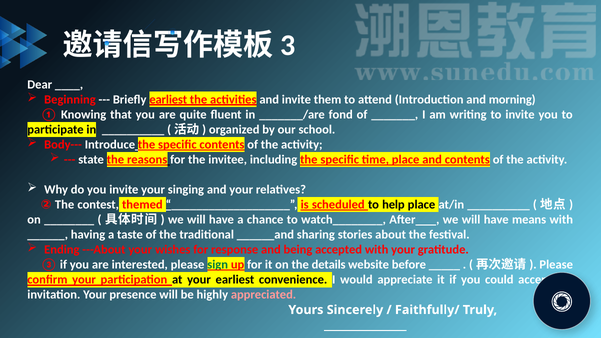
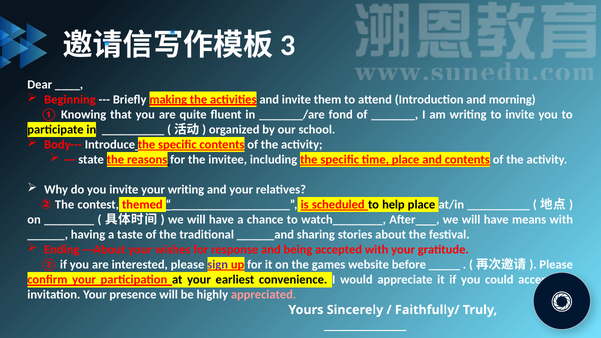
Briefly earliest: earliest -> making (168, 99)
your singing: singing -> writing (186, 190)
sign colour: green -> purple (218, 265)
details: details -> games (329, 265)
